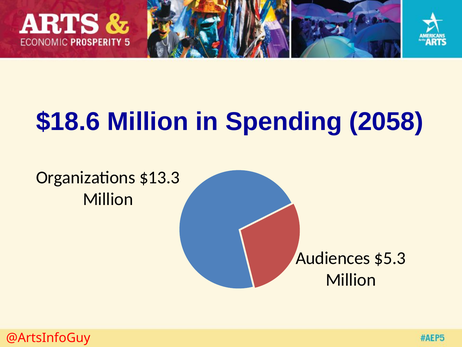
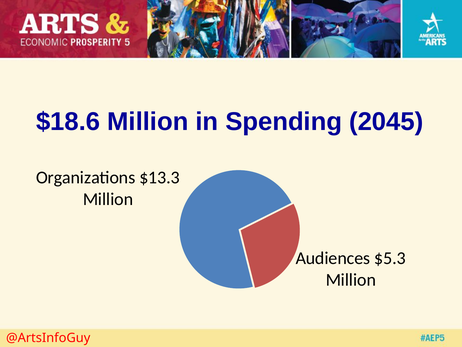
2058: 2058 -> 2045 (386, 121)
